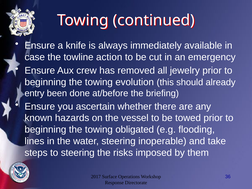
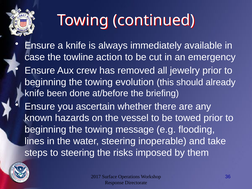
entry: entry -> knife (34, 93)
obligated: obligated -> message (135, 130)
